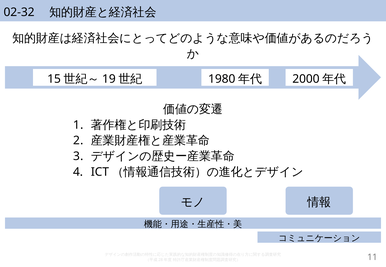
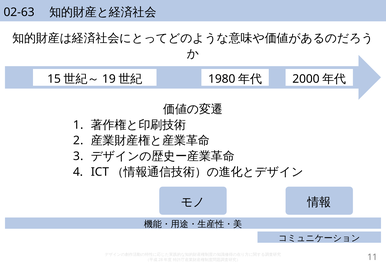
02-32: 02-32 -> 02-63 (19, 12)
